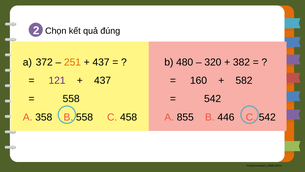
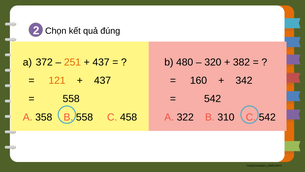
121 colour: purple -> orange (57, 80)
582: 582 -> 342 (244, 80)
855: 855 -> 322 (185, 117)
446: 446 -> 310 (226, 117)
